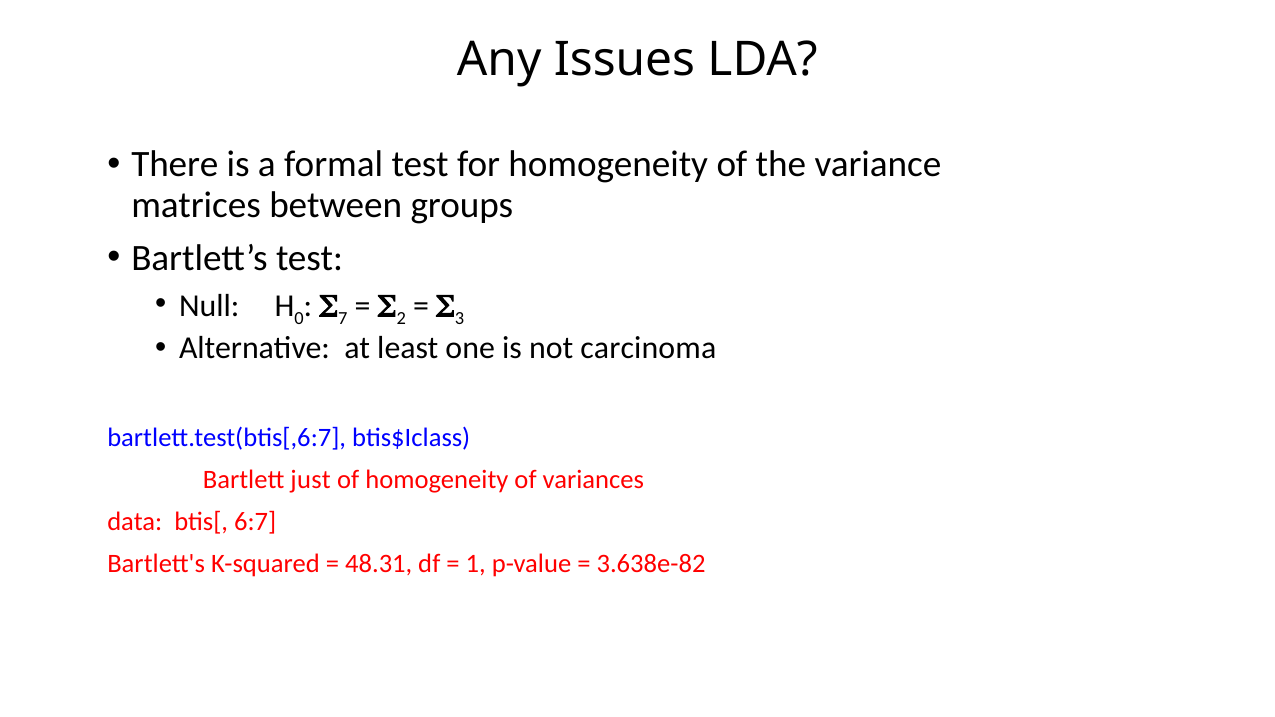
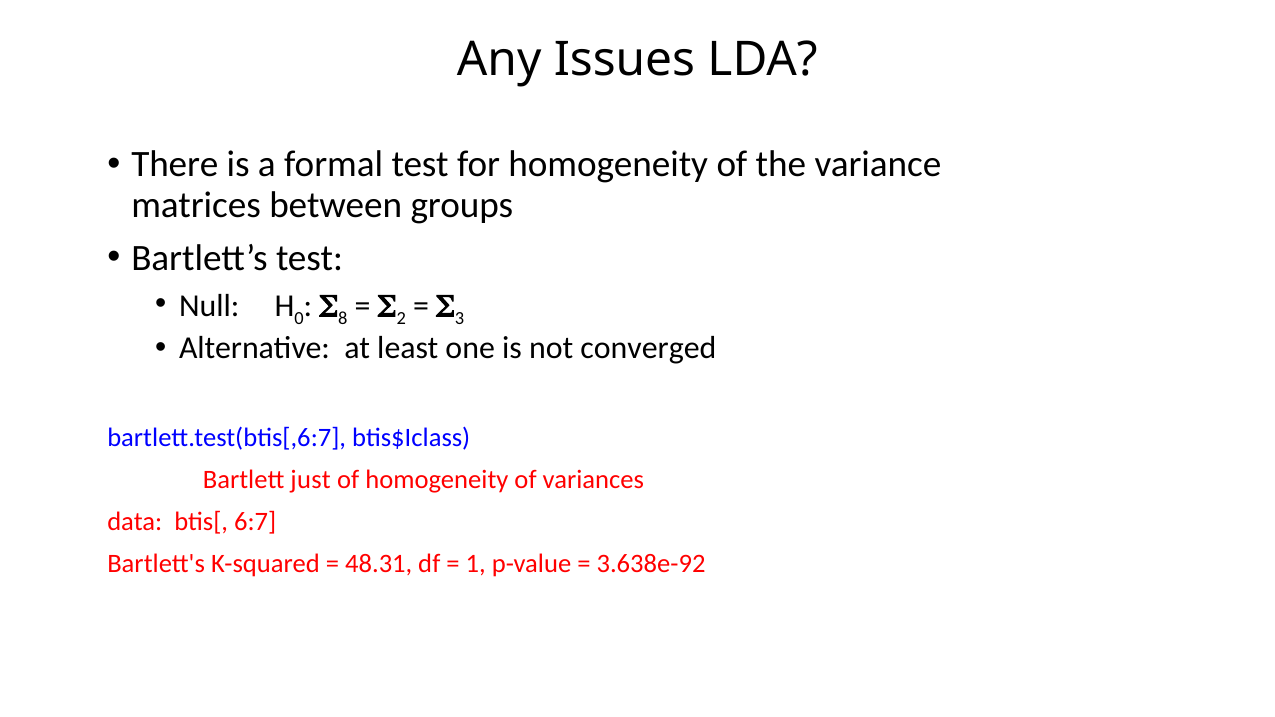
7: 7 -> 8 (343, 318)
carcinoma: carcinoma -> converged (648, 348)
3.638e-82: 3.638e-82 -> 3.638e-92 (651, 564)
